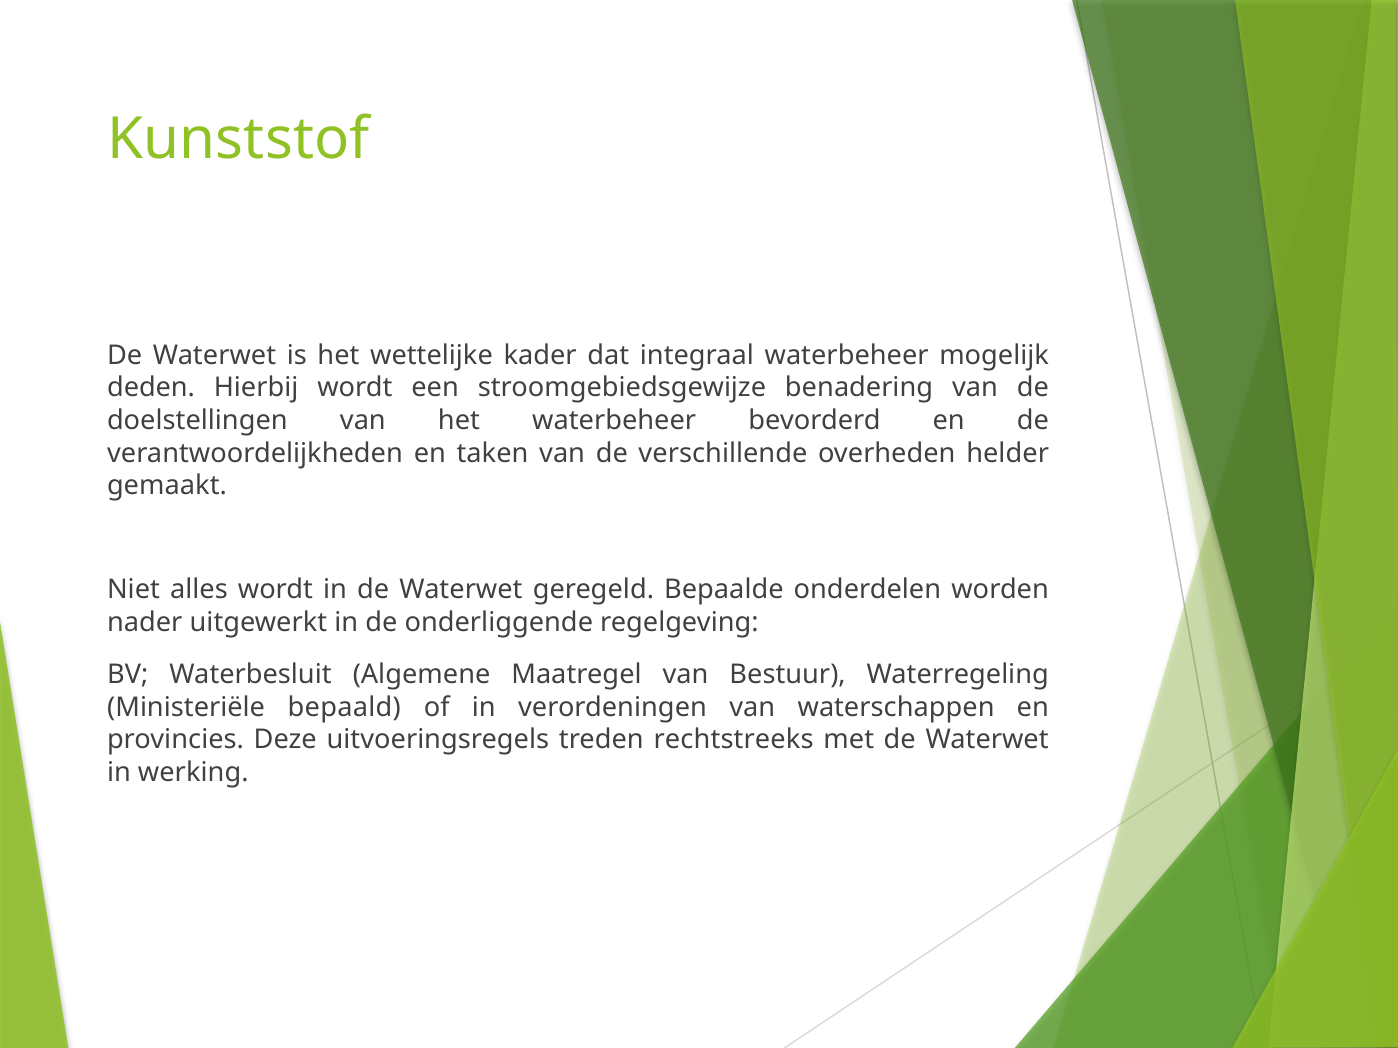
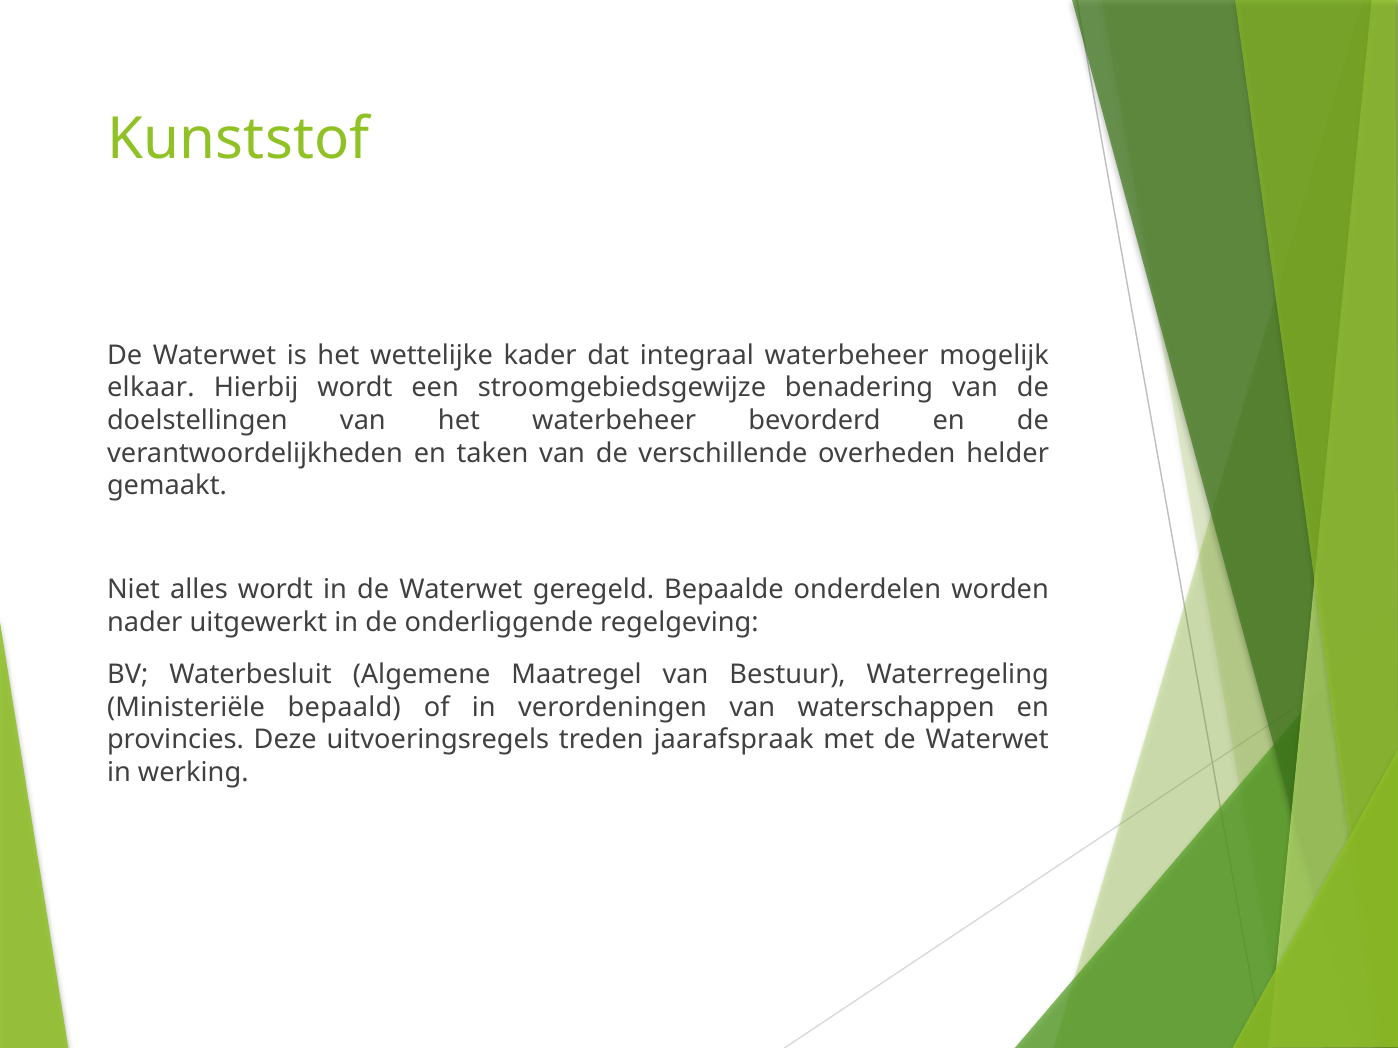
deden: deden -> elkaar (151, 388)
rechtstreeks: rechtstreeks -> jaarafspraak (734, 740)
